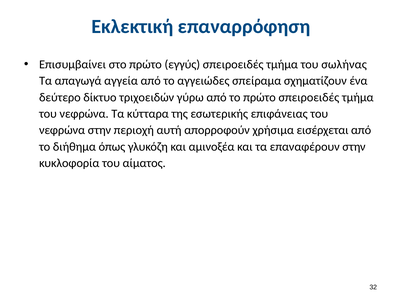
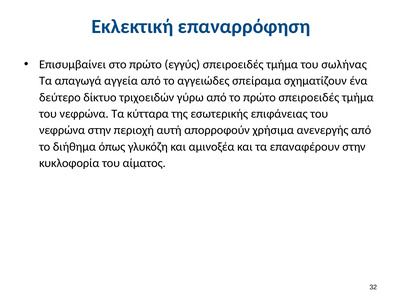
εισέρχεται: εισέρχεται -> ανενεργής (323, 130)
